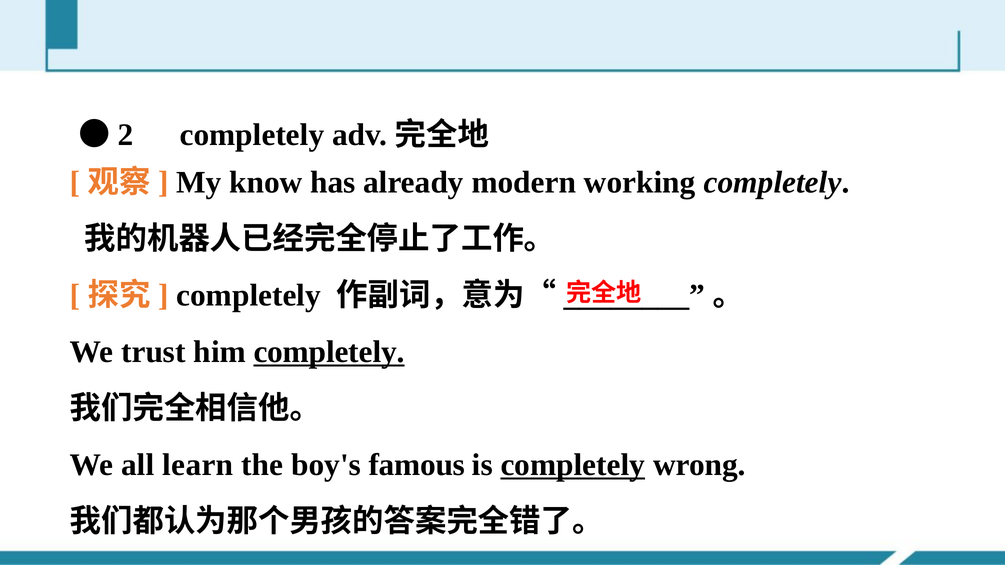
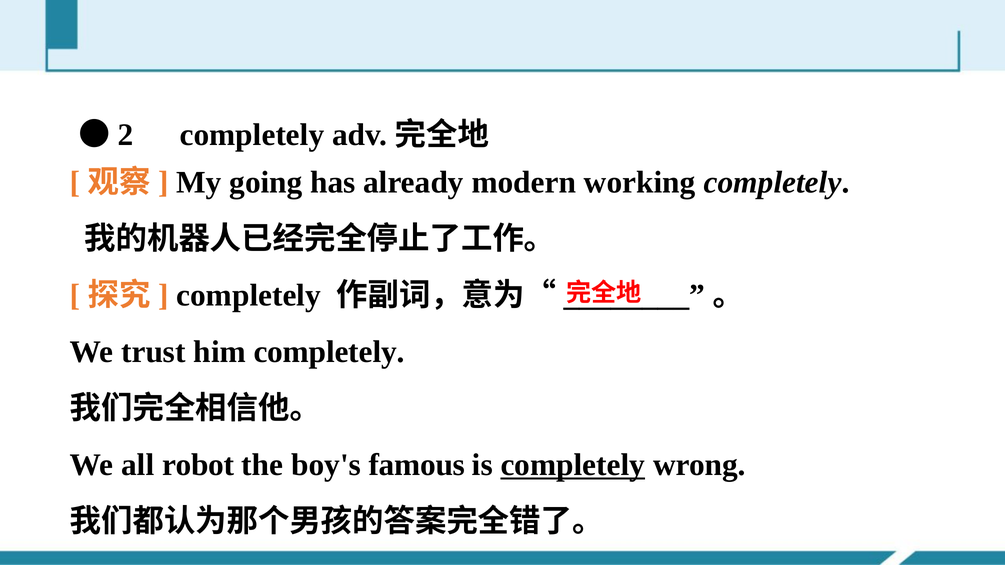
know: know -> going (266, 182)
completely underline: present -> none (329, 352)
learn: learn -> robot (198, 465)
